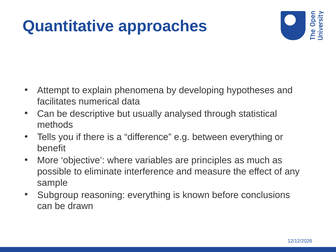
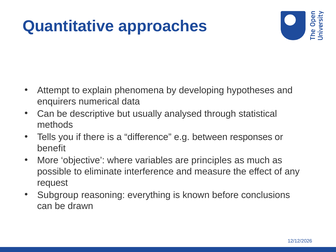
facilitates: facilitates -> enquirers (57, 102)
between everything: everything -> responses (251, 137)
sample: sample -> request (52, 183)
